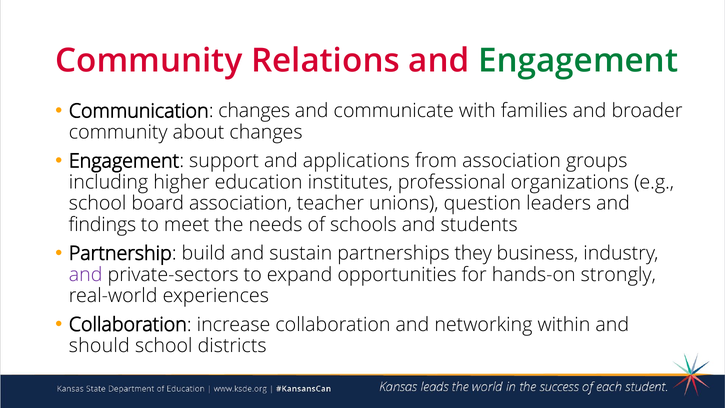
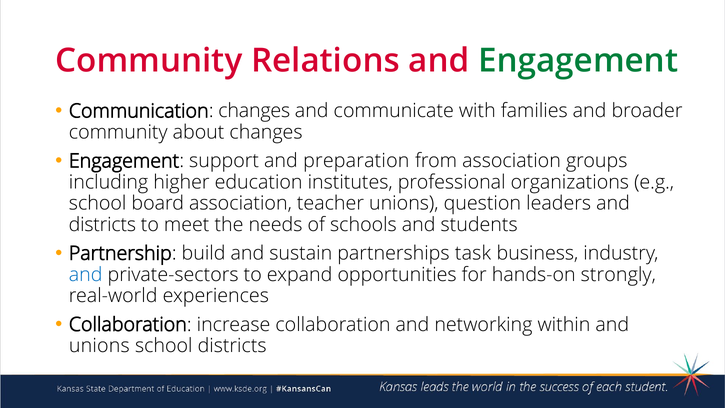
applications: applications -> preparation (356, 161)
findings: findings -> districts (102, 224)
they: they -> task (473, 253)
and colour: purple -> blue (86, 274)
should: should -> unions (99, 346)
